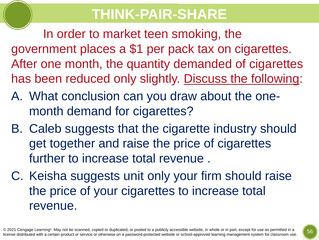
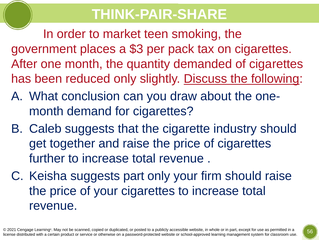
$1: $1 -> $3 (136, 49)
suggests unit: unit -> part (134, 175)
